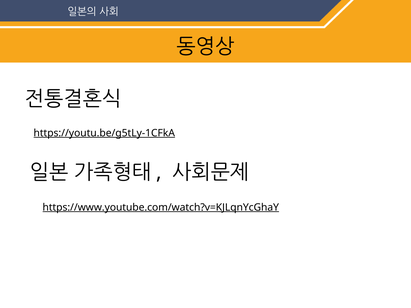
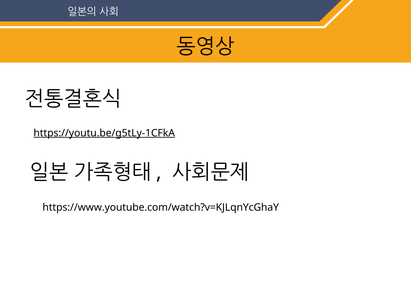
https://www.youtube.com/watch?v=KJLqnYcGhaY underline: present -> none (161, 208)
